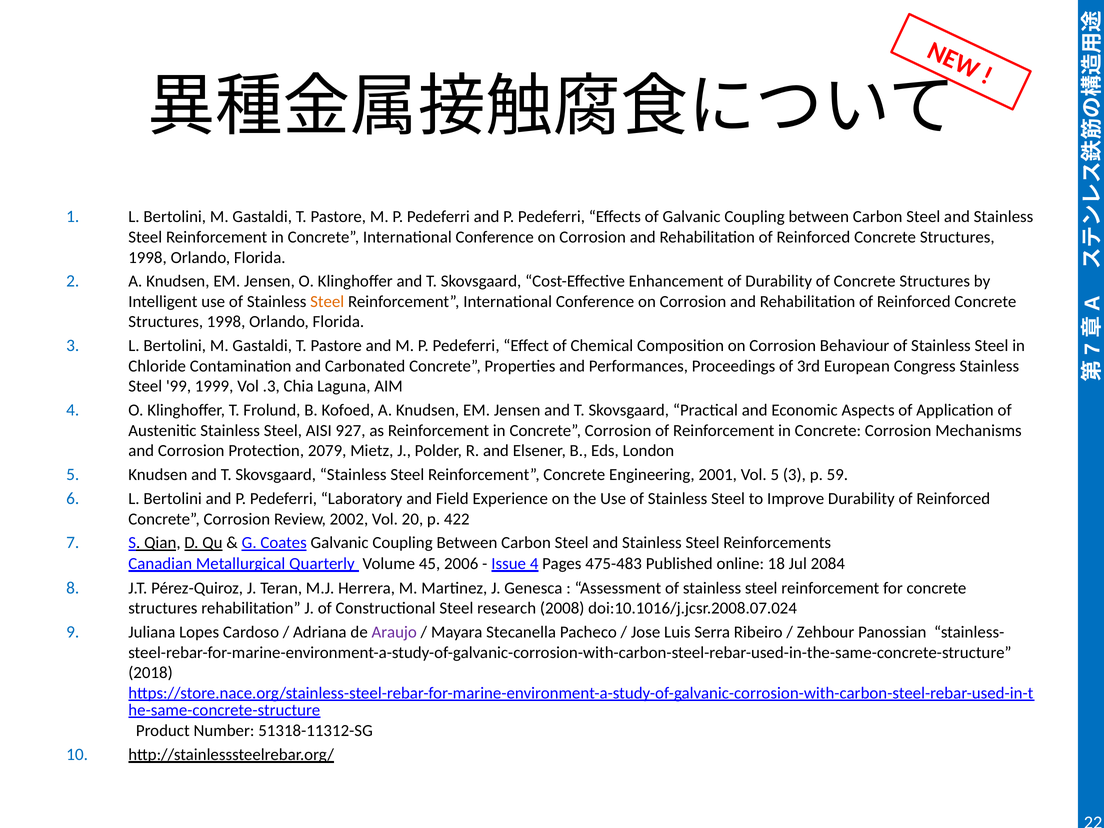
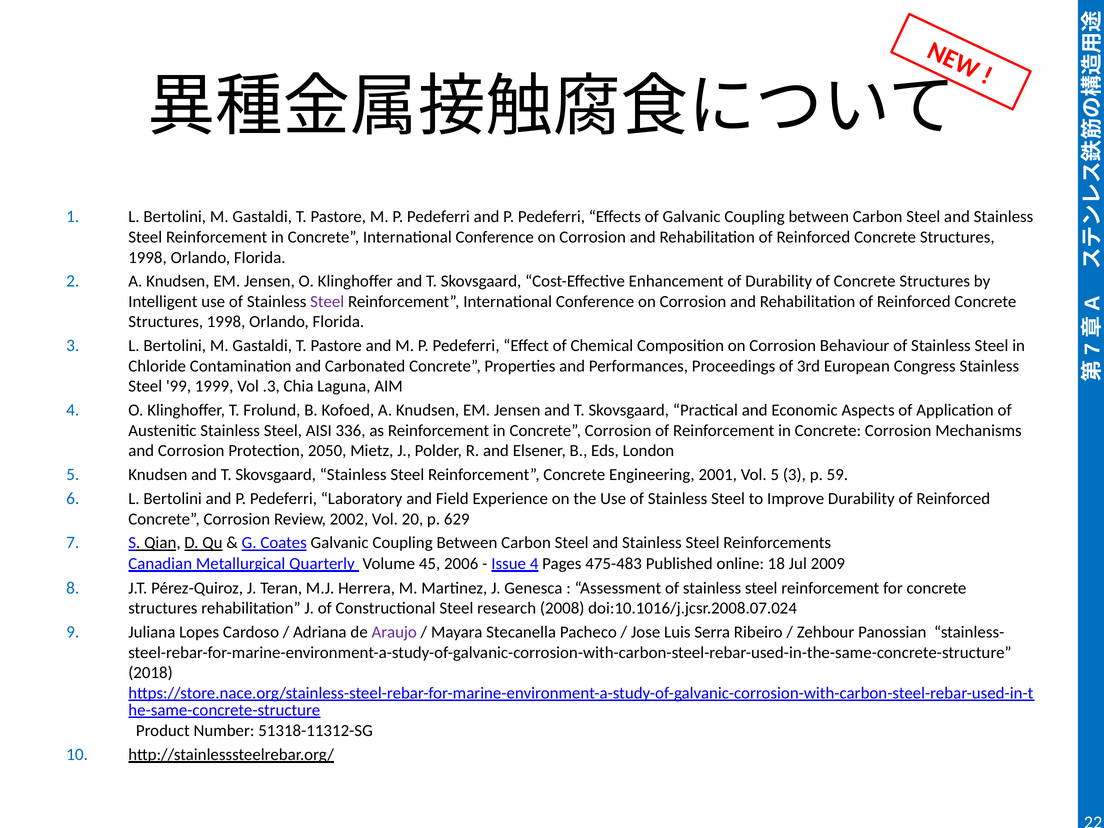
Steel colour: orange -> purple (327, 302)
927: 927 -> 336 (351, 431)
2079: 2079 -> 2050 (327, 451)
422: 422 -> 629 (457, 519)
2084: 2084 -> 2009 (828, 564)
